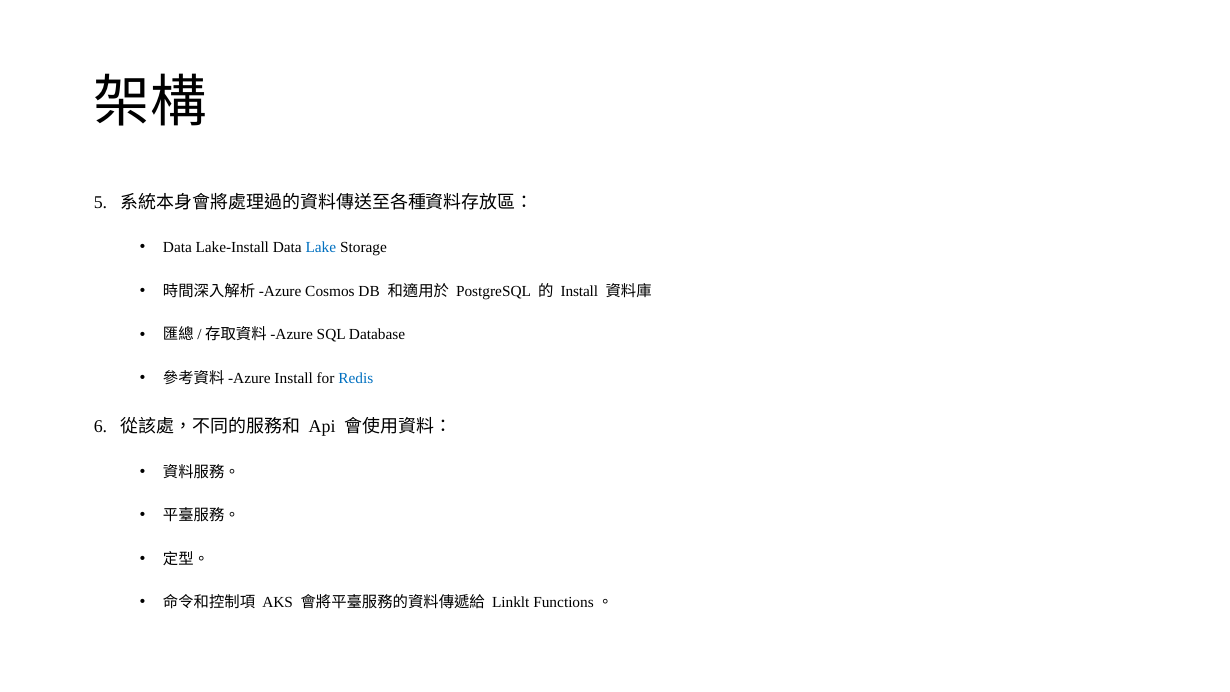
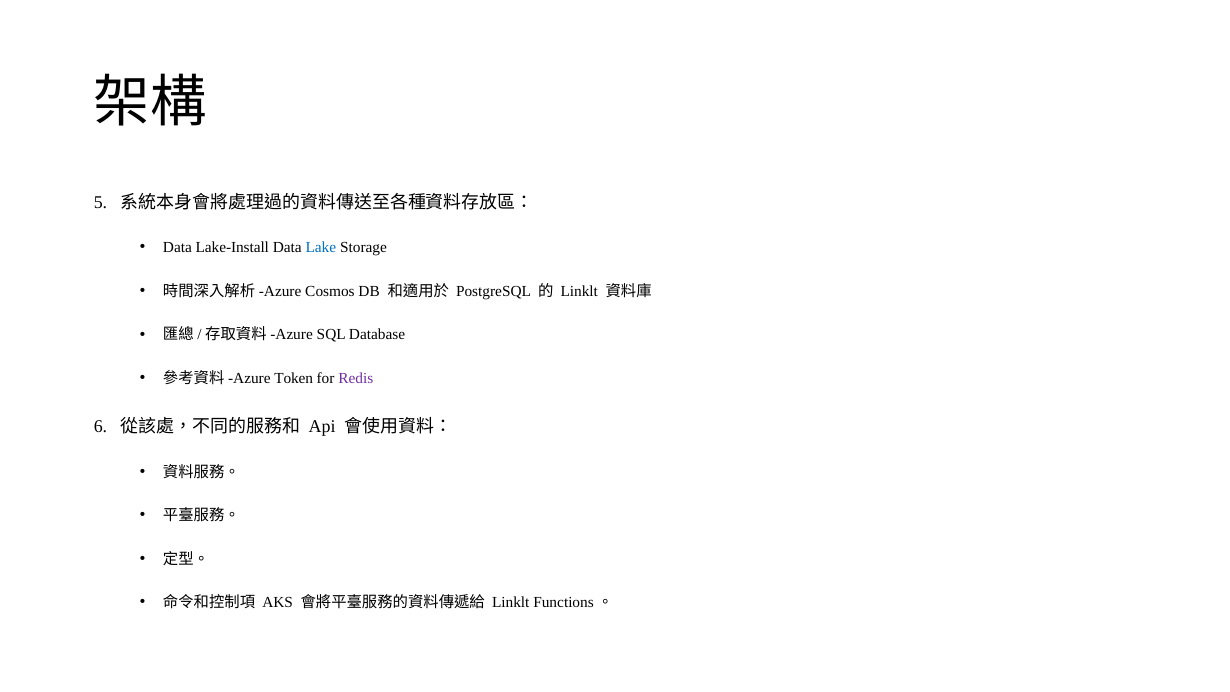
Install: Install -> Linklt (579, 291)
Install: Install -> Token (294, 378)
Redis colour: blue -> purple (356, 378)
